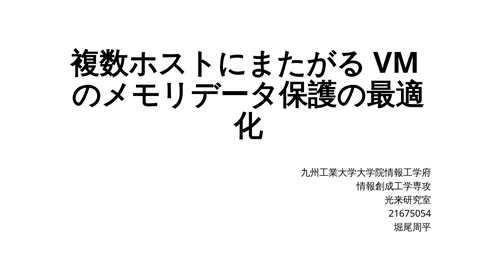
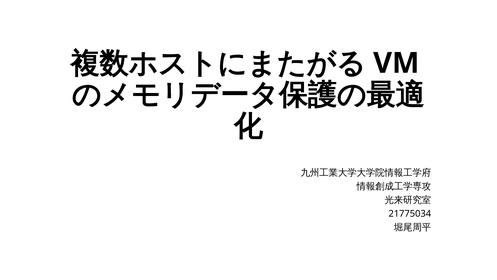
21675054: 21675054 -> 21775034 (410, 213)
